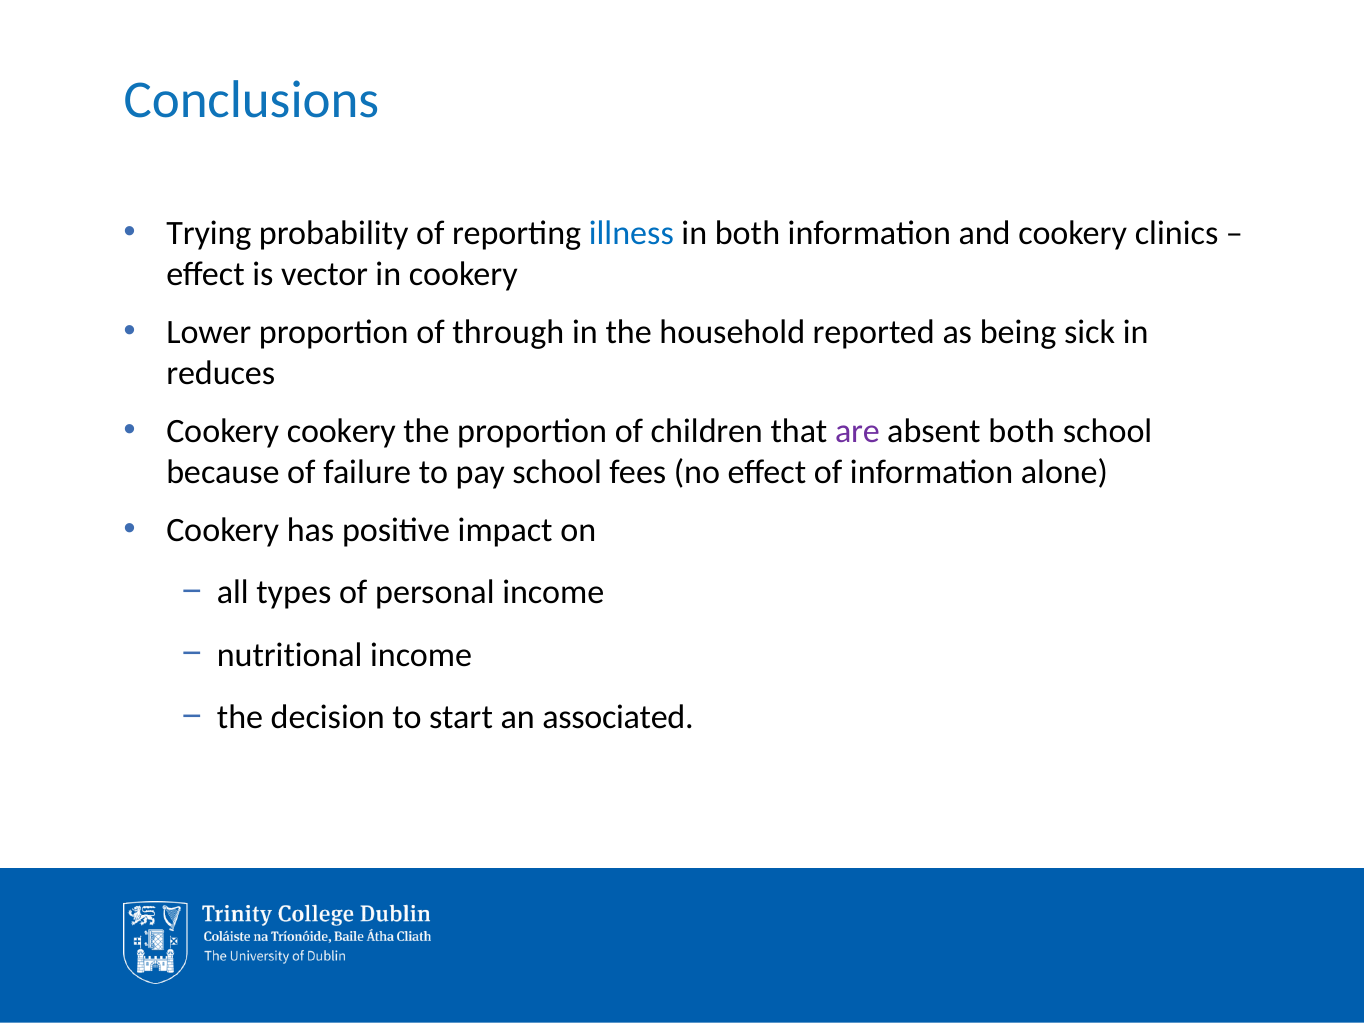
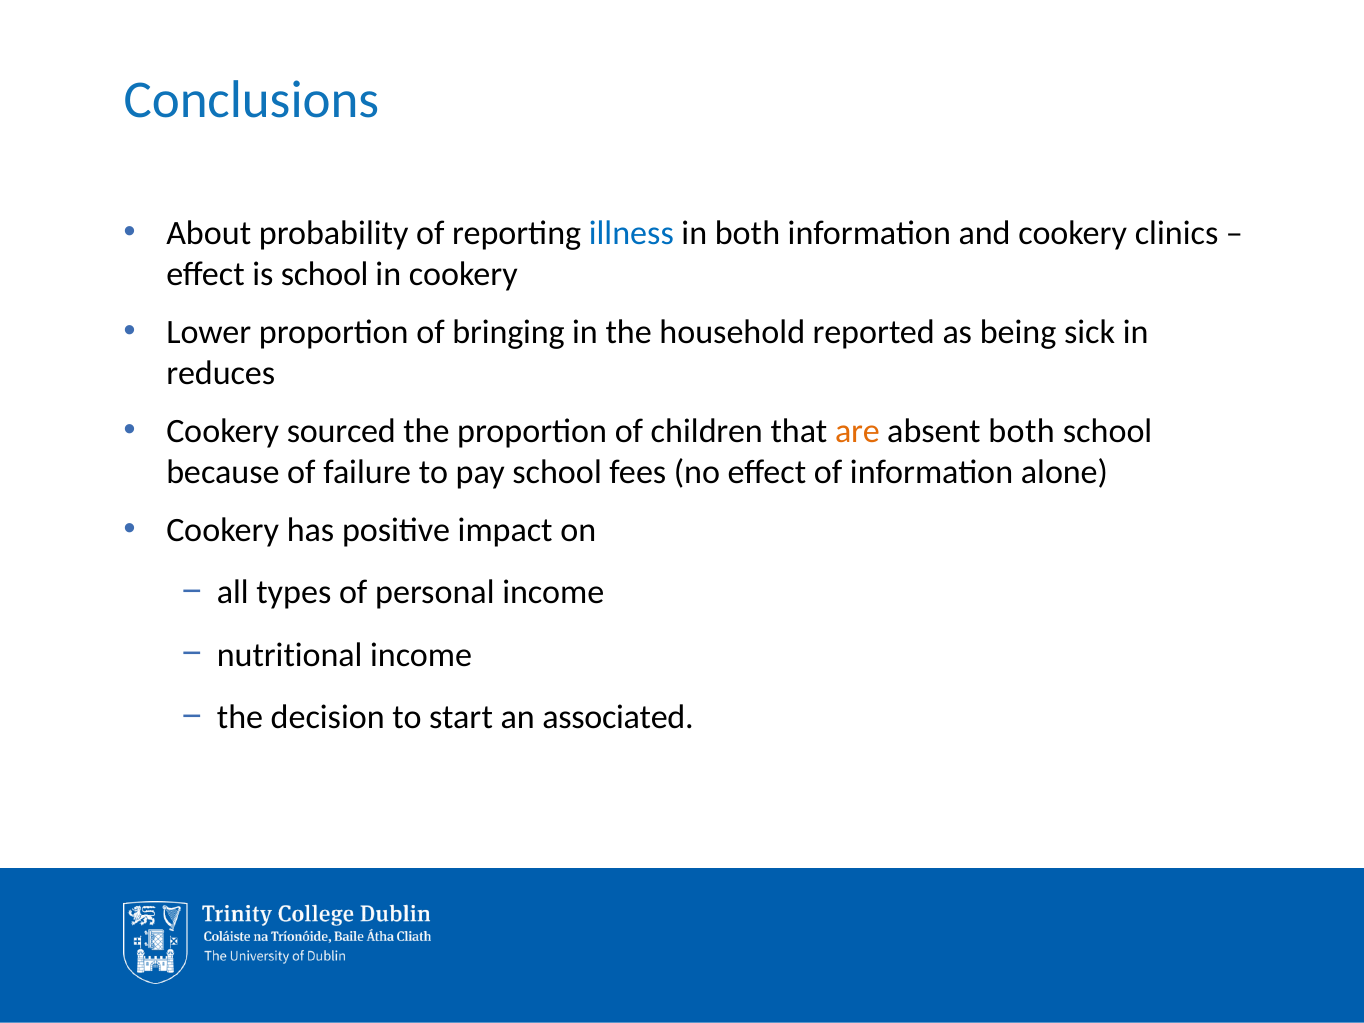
Trying: Trying -> About (209, 233)
is vector: vector -> school (325, 274)
through: through -> bringing (509, 332)
Cookery cookery: cookery -> sourced (341, 431)
are colour: purple -> orange (857, 431)
